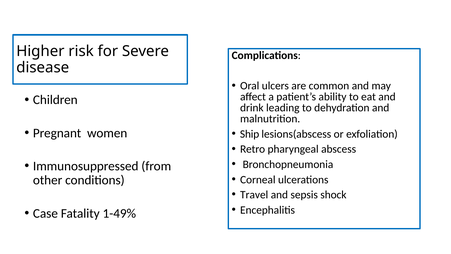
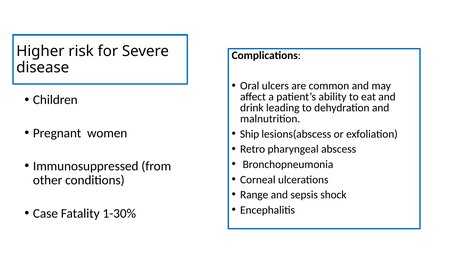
Travel: Travel -> Range (254, 195)
1-49%: 1-49% -> 1-30% (119, 213)
